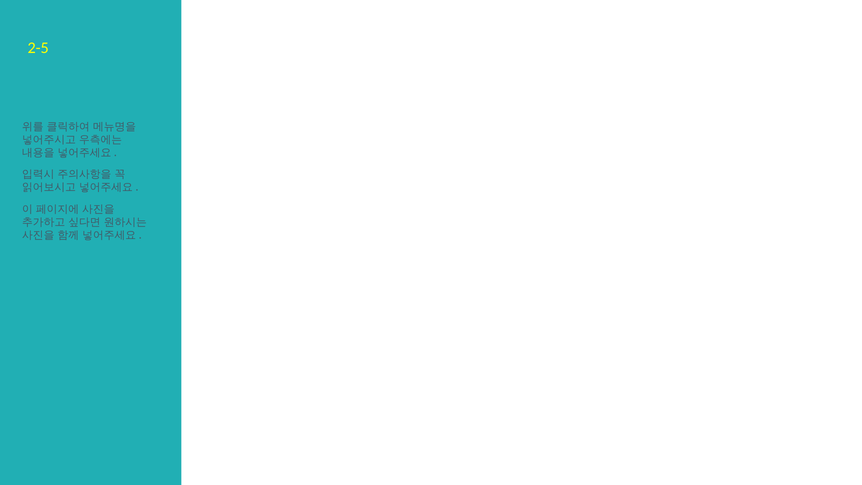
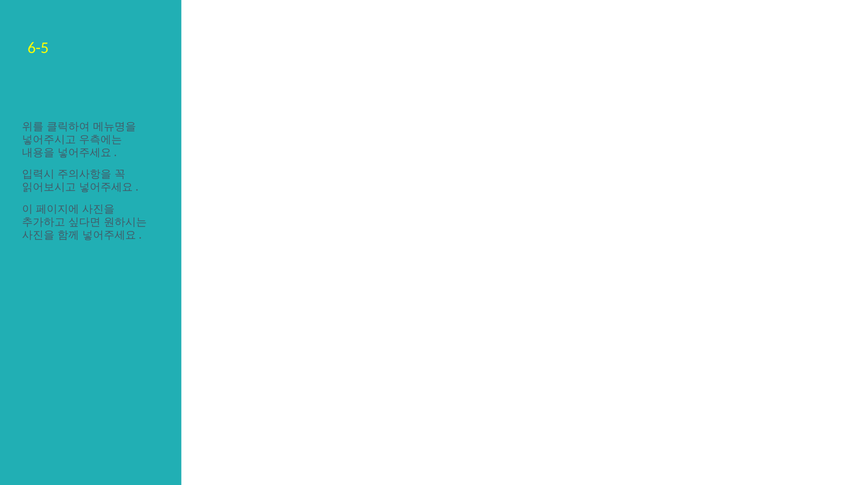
2-5: 2-5 -> 6-5 (38, 48)
